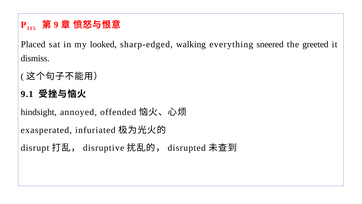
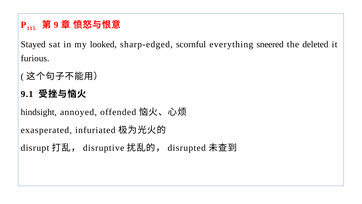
Placed: Placed -> Stayed (33, 44)
walking: walking -> scornful (191, 44)
greeted: greeted -> deleted (315, 44)
dismiss: dismiss -> furious (35, 58)
